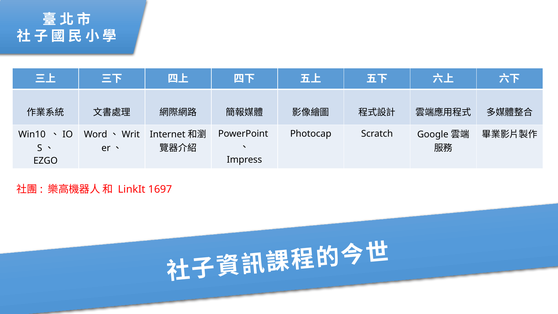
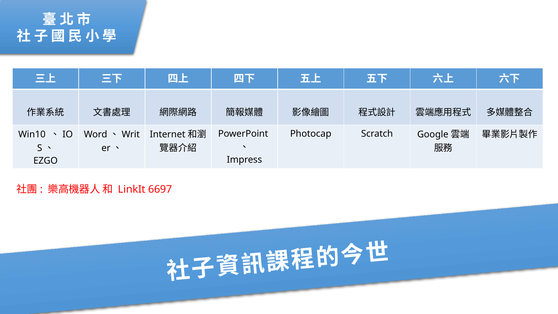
1697: 1697 -> 6697 (160, 189)
